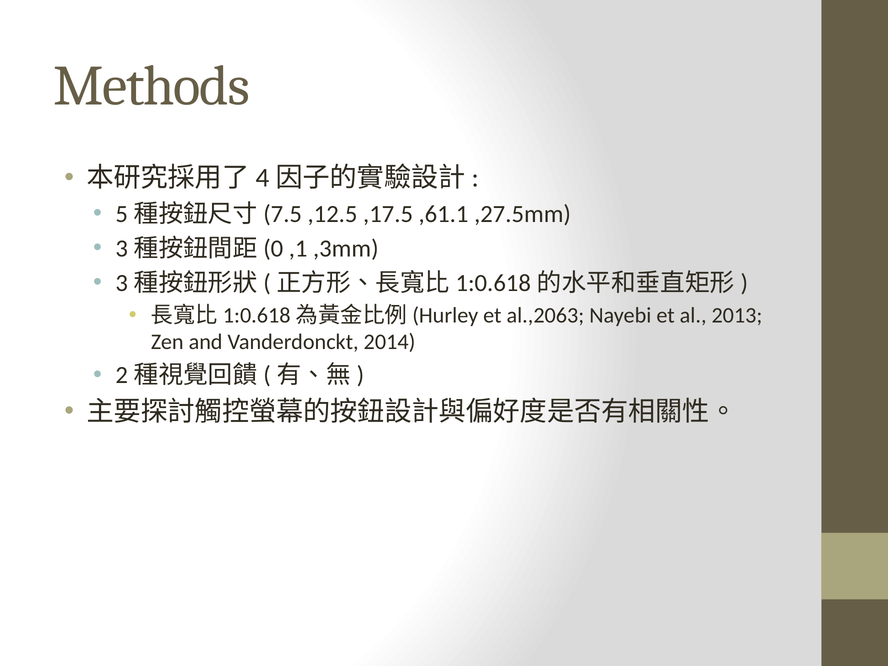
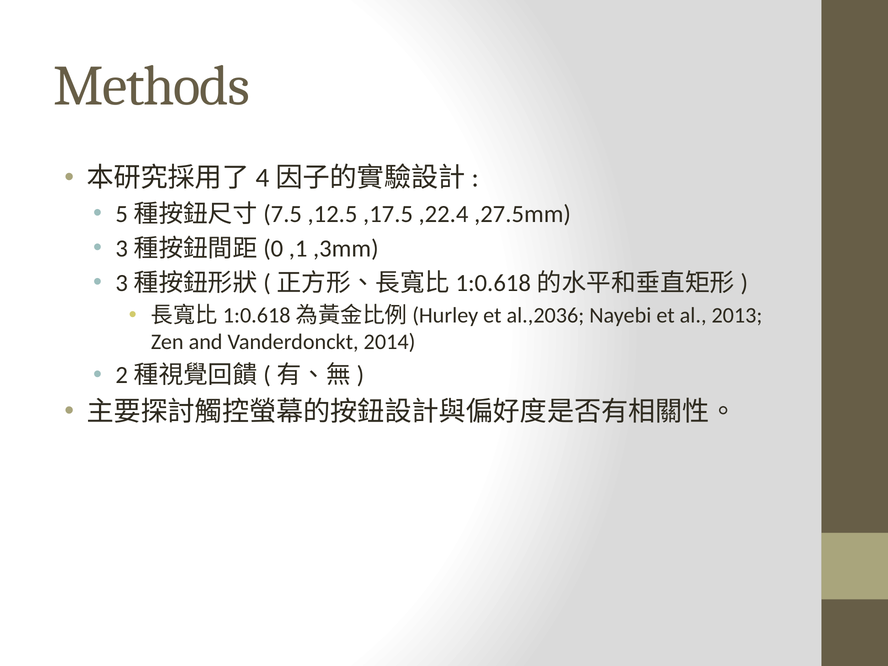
,61.1: ,61.1 -> ,22.4 (444, 214)
al.,2063: al.,2063 -> al.,2036 (545, 315)
